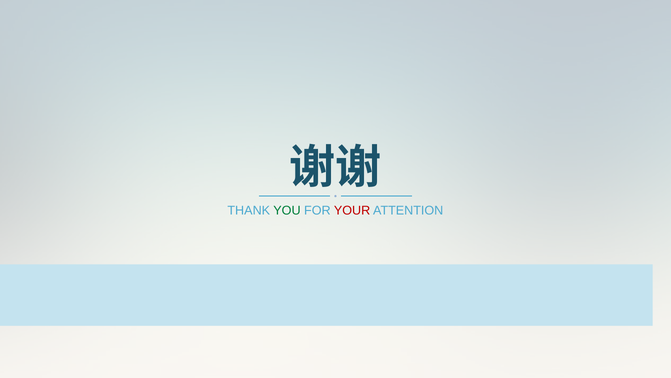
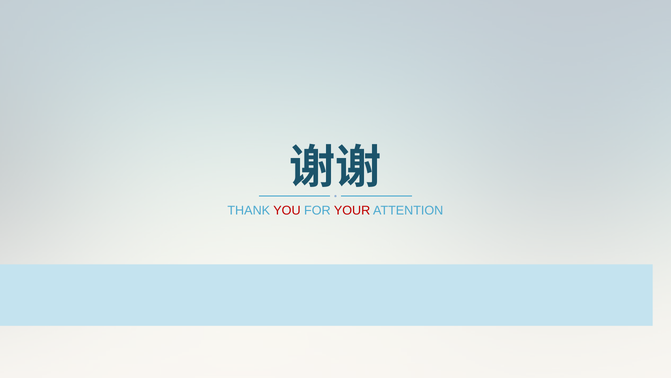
YOU colour: green -> red (287, 210)
